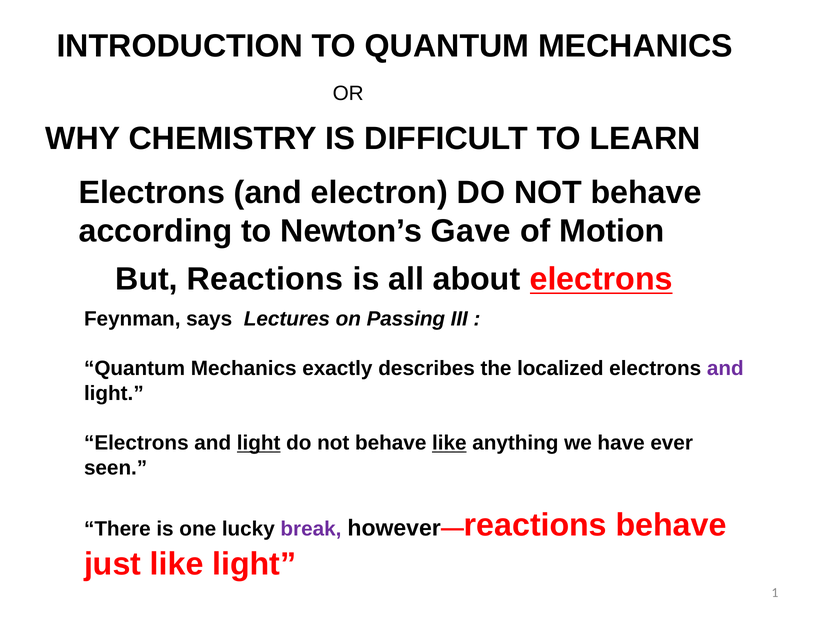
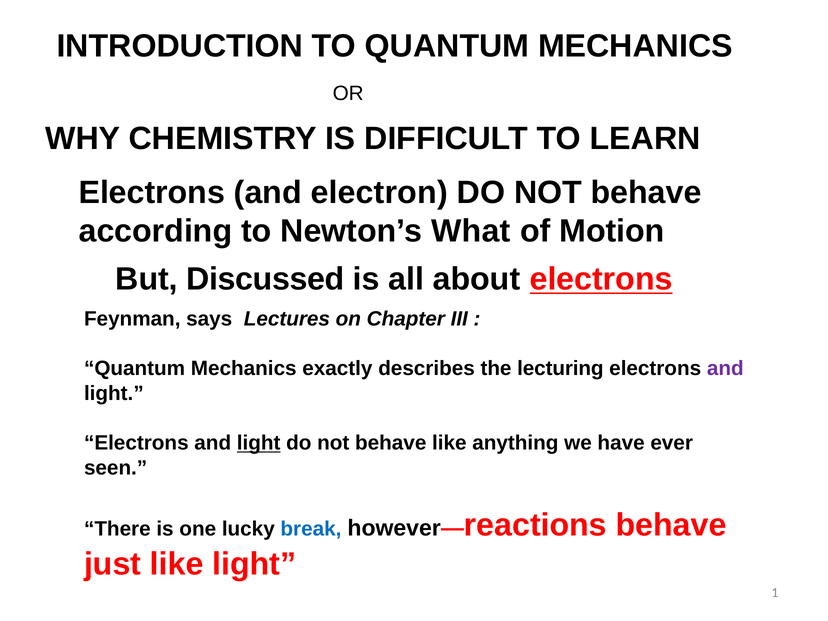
Gave: Gave -> What (471, 231)
But Reactions: Reactions -> Discussed (265, 279)
Passing: Passing -> Chapter (406, 319)
localized: localized -> lecturing (560, 369)
like underline: present -> none (449, 443)
break colour: purple -> blue (311, 529)
